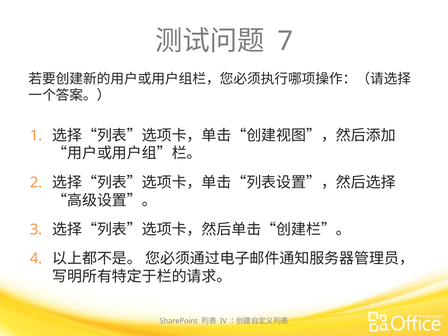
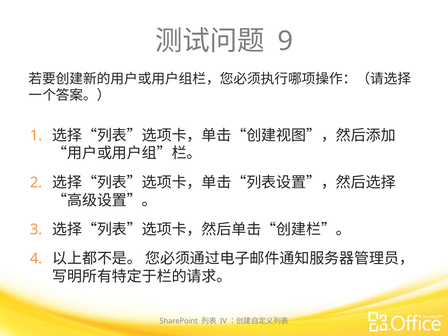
7: 7 -> 9 (285, 41)
